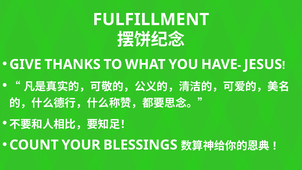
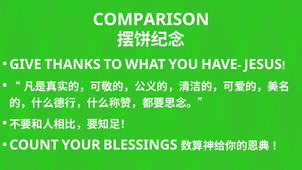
FULFILLMENT: FULFILLMENT -> COMPARISON (151, 19)
